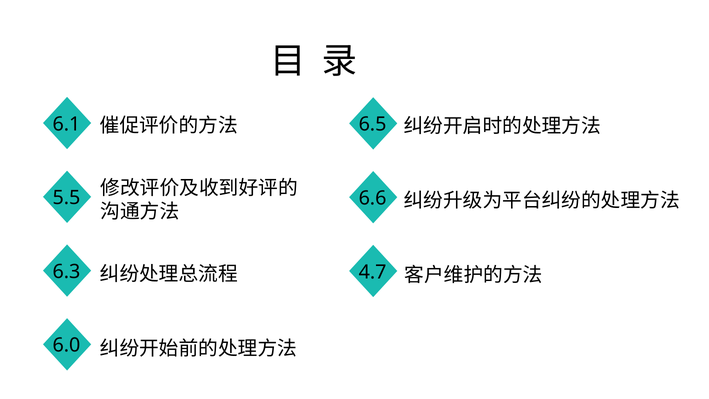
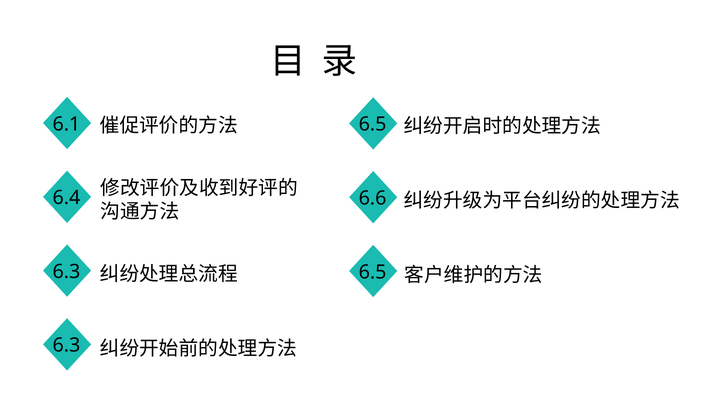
5.5: 5.5 -> 6.4 (66, 198)
4.7: 4.7 -> 6.5 (373, 272)
6.0: 6.0 -> 6.3 (66, 345)
